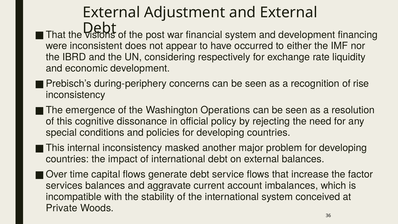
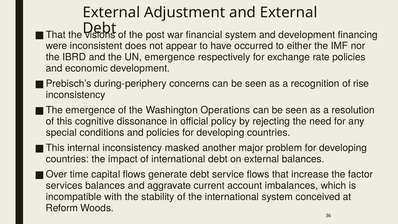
UN considering: considering -> emergence (170, 57)
rate liquidity: liquidity -> policies (349, 57)
Private: Private -> Reform (62, 208)
